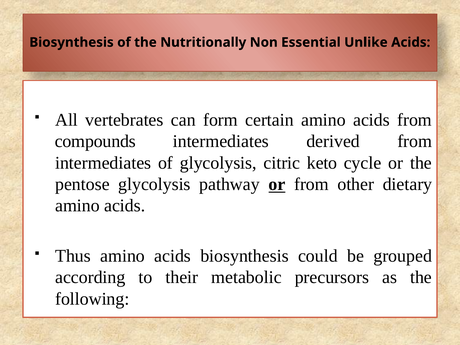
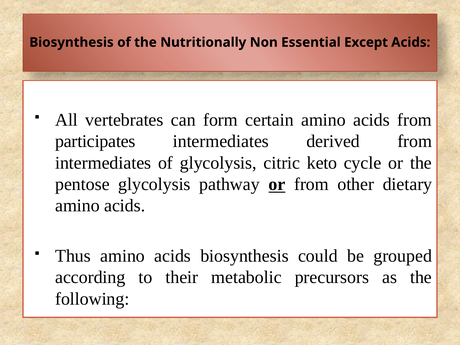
Unlike: Unlike -> Except (366, 42)
compounds: compounds -> participates (95, 141)
